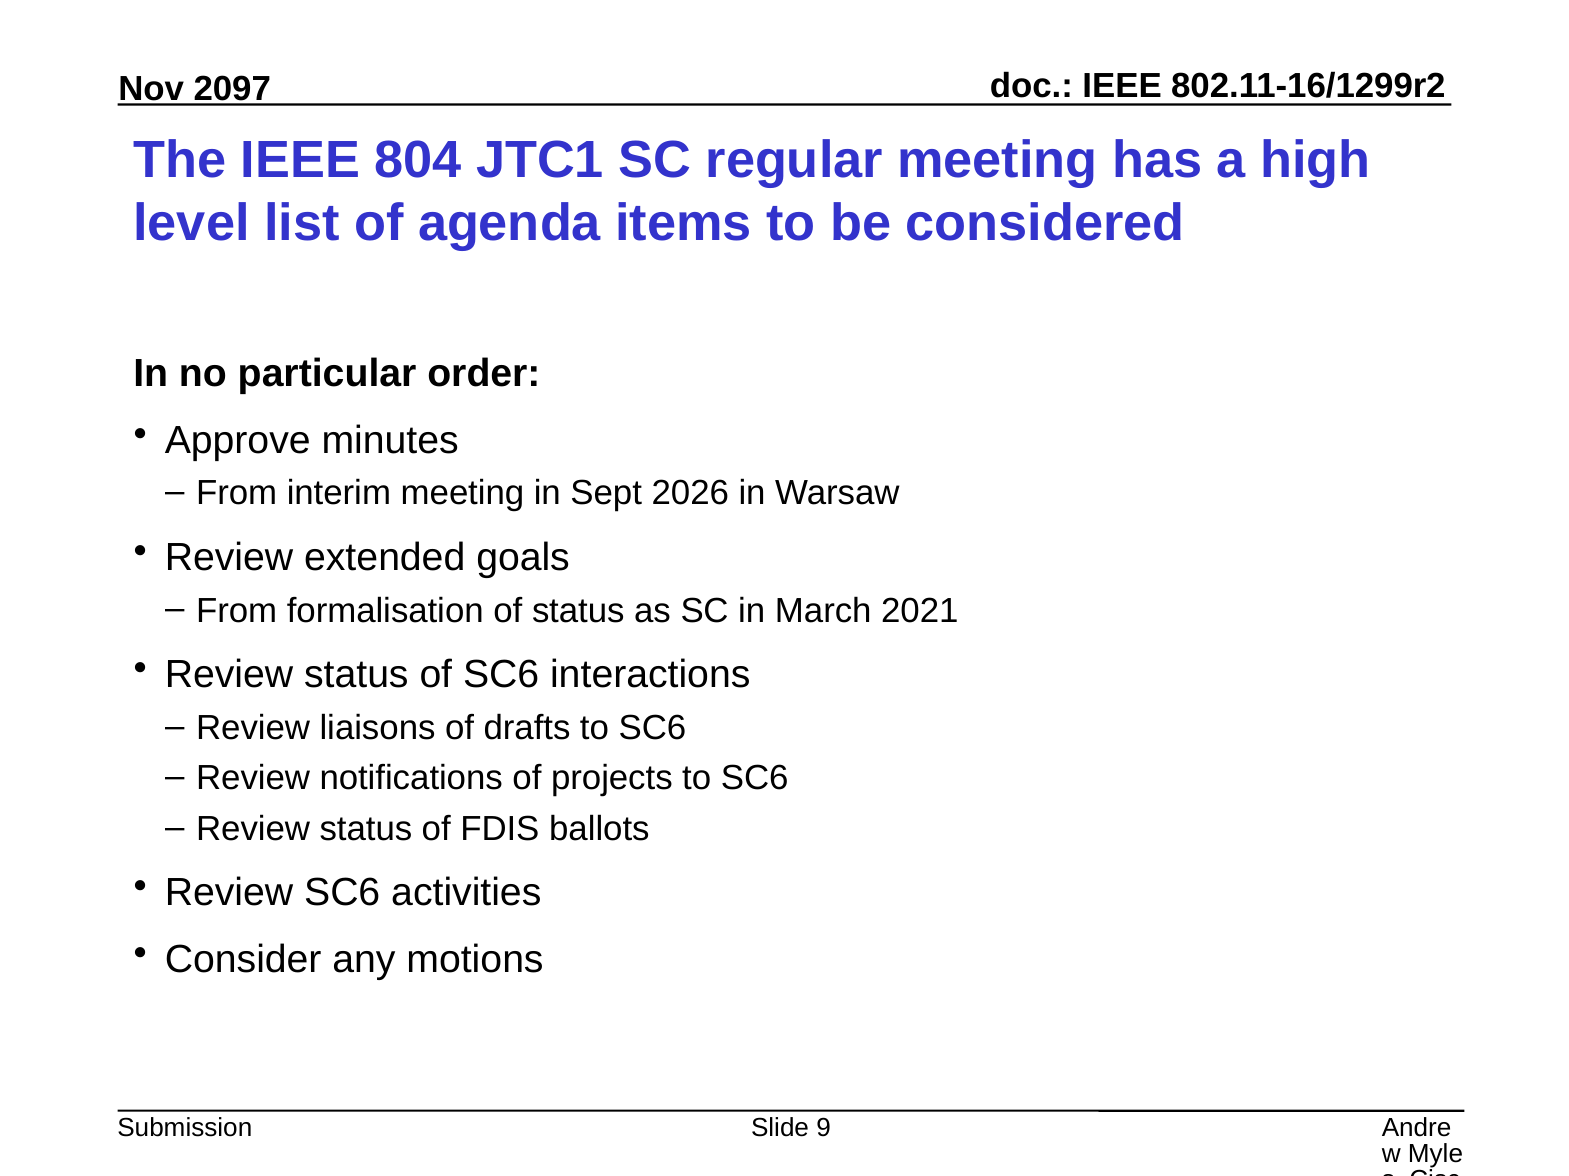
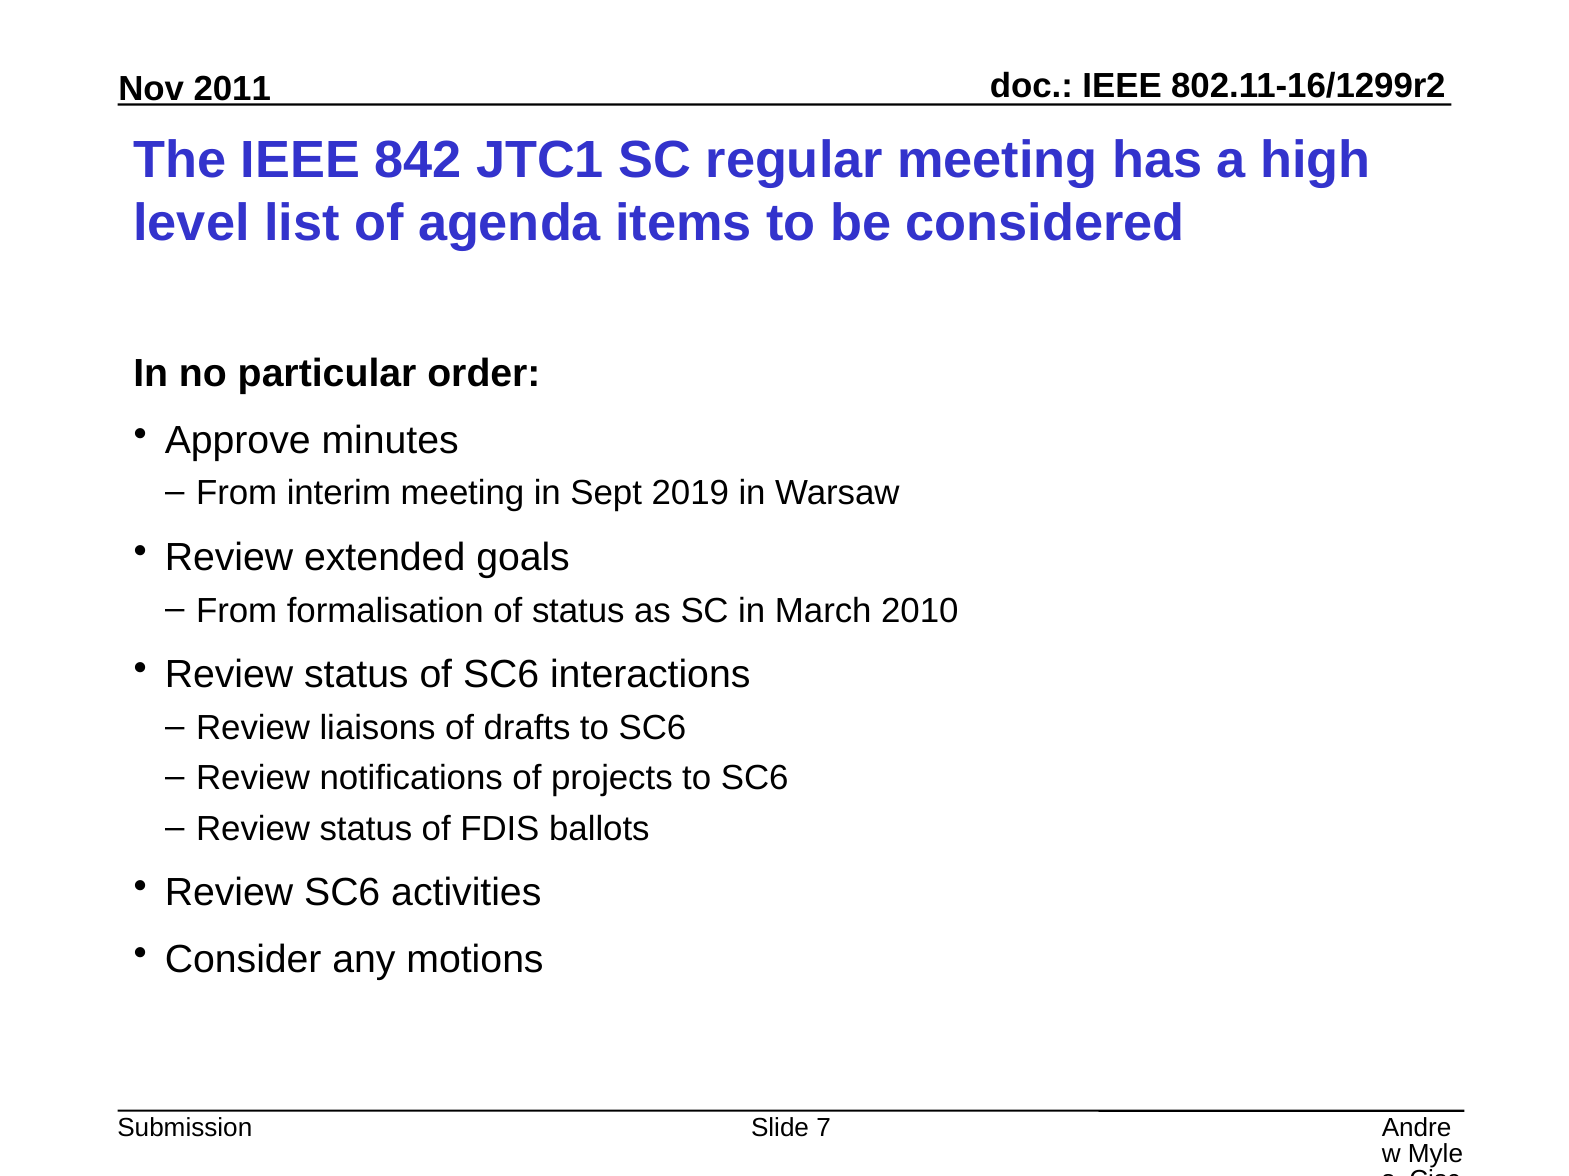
2097: 2097 -> 2011 (232, 89)
804: 804 -> 842 (418, 161)
2026: 2026 -> 2019 (690, 494)
2021: 2021 -> 2010 (920, 611)
9: 9 -> 7 (824, 1129)
